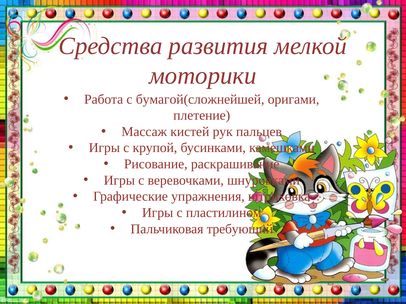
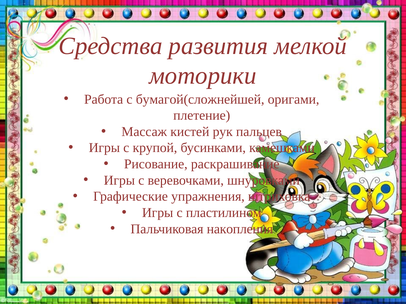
требующий: требующий -> накопления (240, 229)
